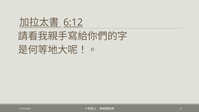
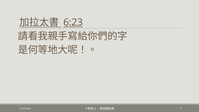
6:12: 6:12 -> 6:23 (73, 22)
